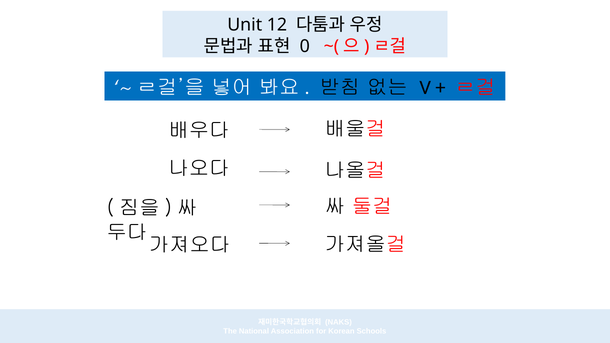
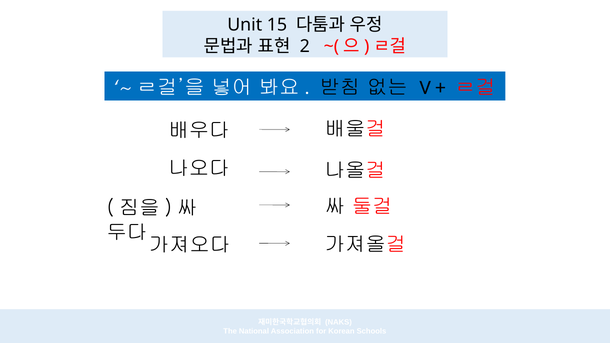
12: 12 -> 15 (277, 25)
0: 0 -> 2 (305, 46)
